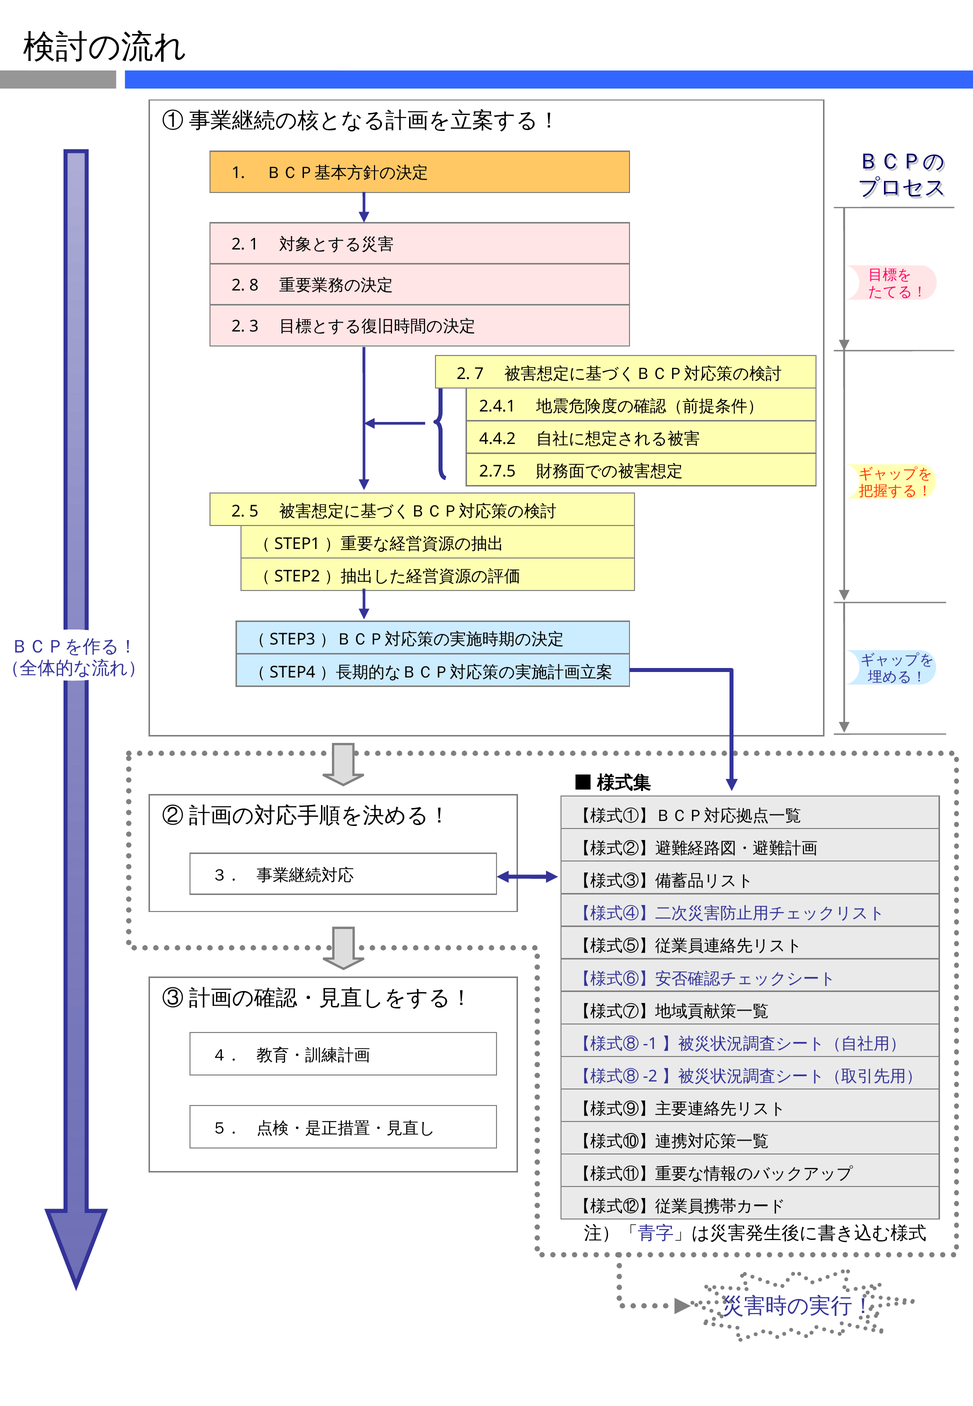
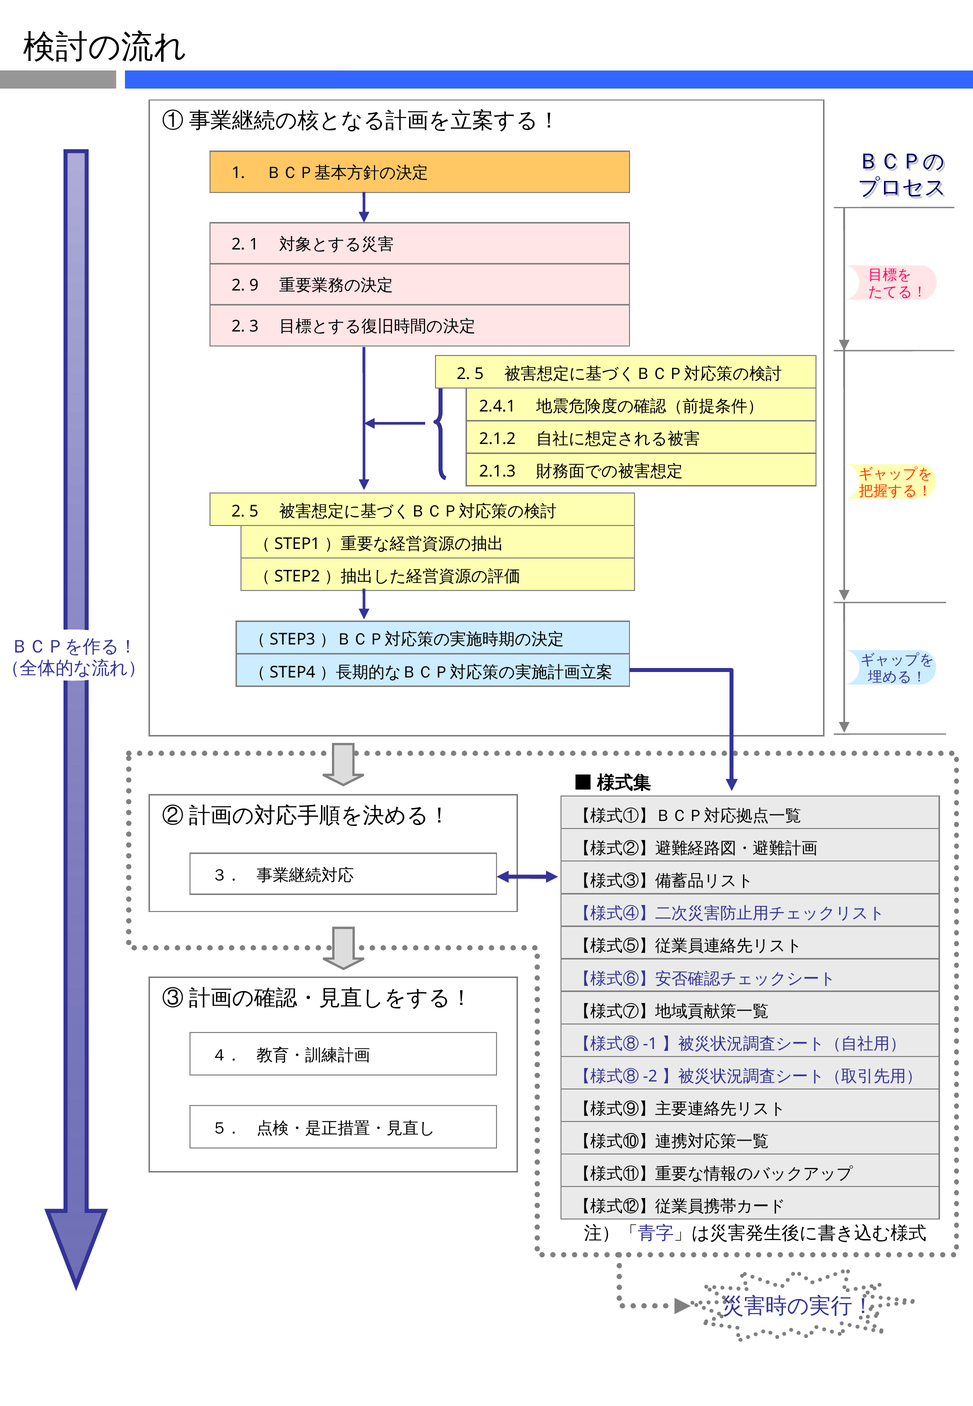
8: 8 -> 9 (254, 285)
7: 7 -> 5 (479, 374)
4.4.2: 4.4.2 -> 2.1.2 (498, 439)
2.7.5: 2.7.5 -> 2.1.3 (498, 471)
